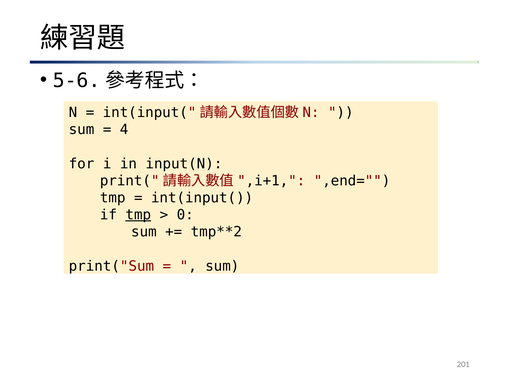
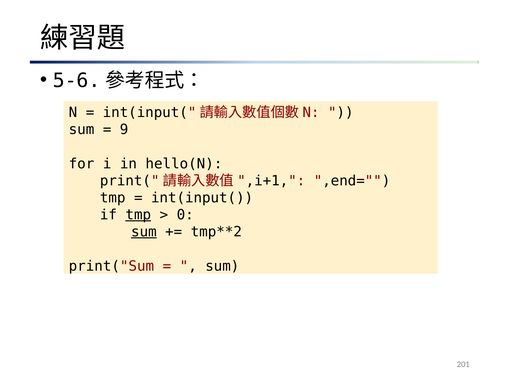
4: 4 -> 9 (124, 130)
input(N: input(N -> hello(N (184, 164)
sum underline: none -> present (144, 232)
